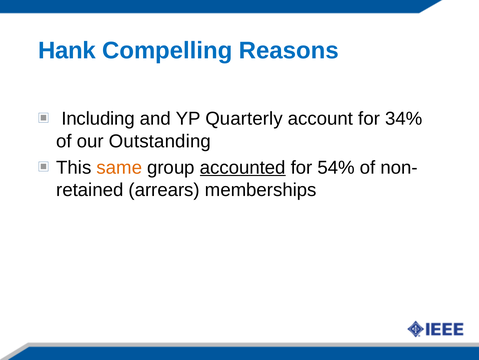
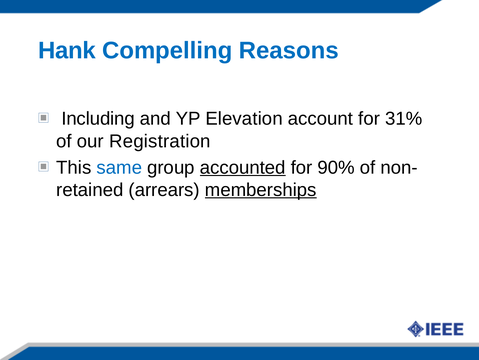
Quarterly: Quarterly -> Elevation (244, 119)
34%: 34% -> 31% (404, 119)
Outstanding: Outstanding -> Registration (160, 141)
same colour: orange -> blue (119, 167)
54%: 54% -> 90% (336, 167)
memberships underline: none -> present (261, 190)
